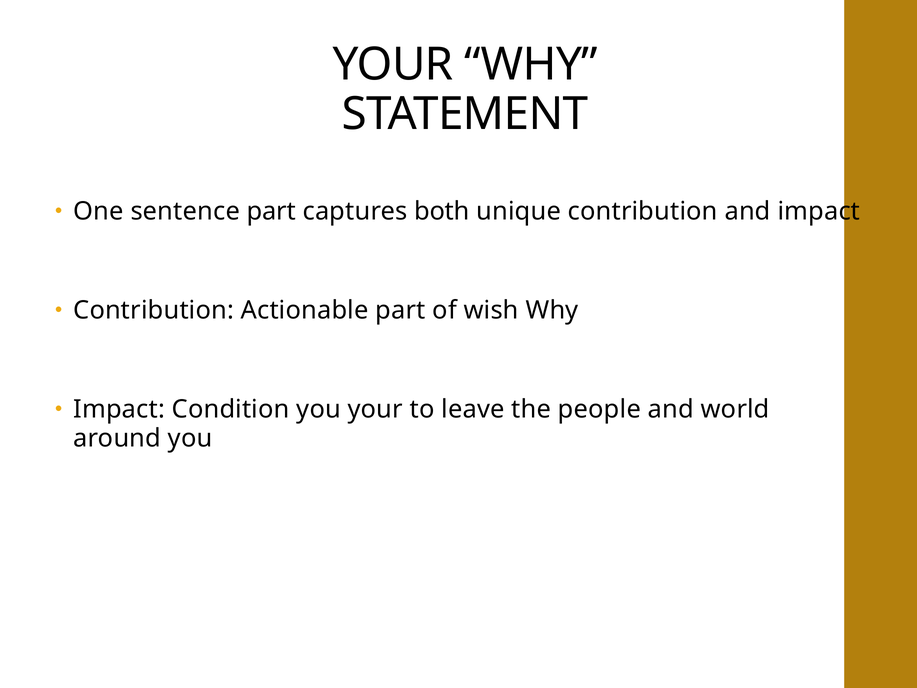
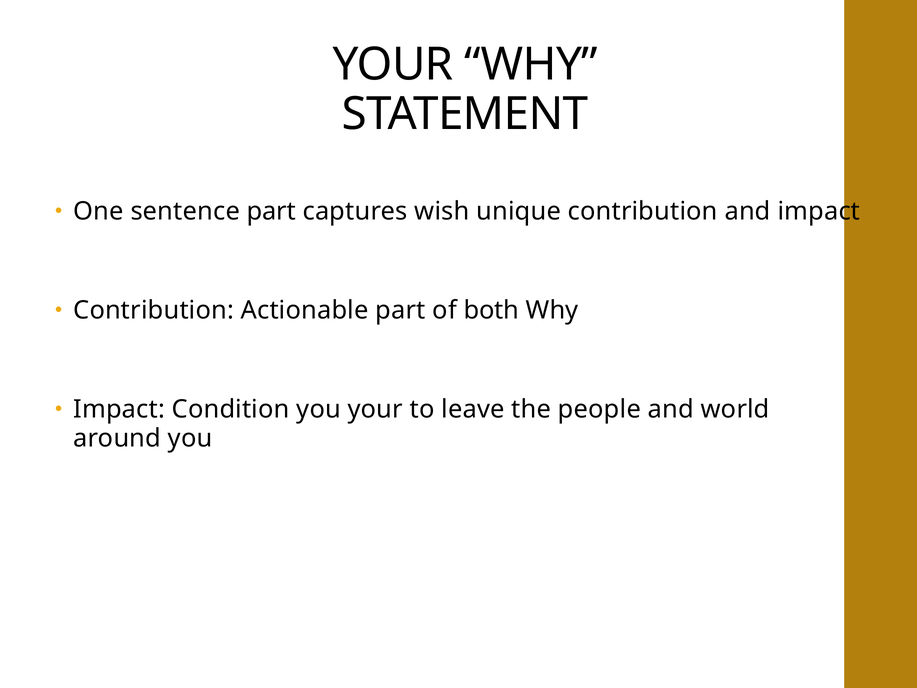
both: both -> wish (442, 211)
wish: wish -> both (491, 310)
